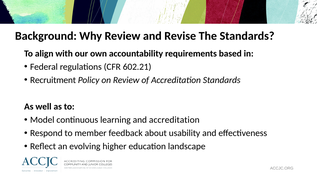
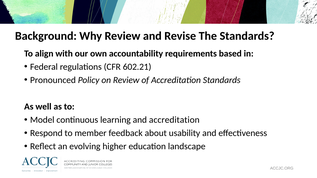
Recruitment: Recruitment -> Pronounced (53, 80)
